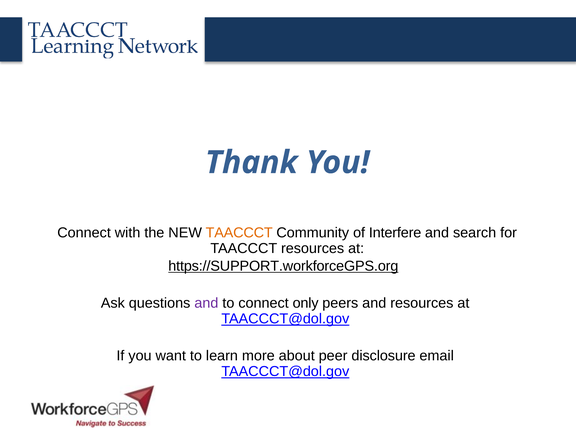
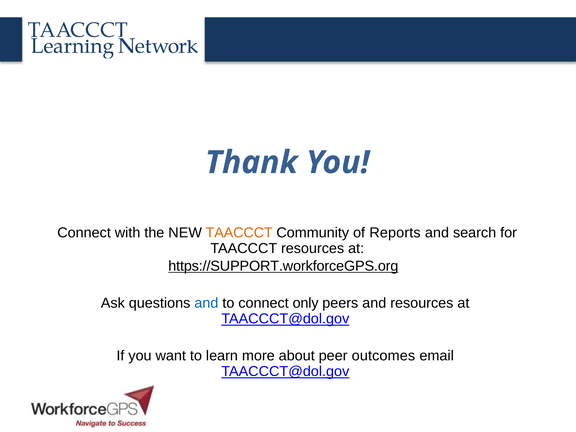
Interfere: Interfere -> Reports (395, 233)
and colour: purple -> blue (206, 303)
disclosure: disclosure -> outcomes (383, 356)
